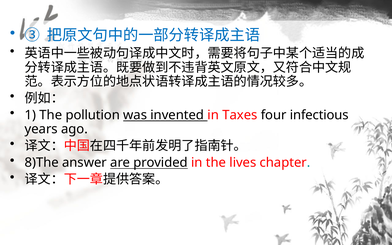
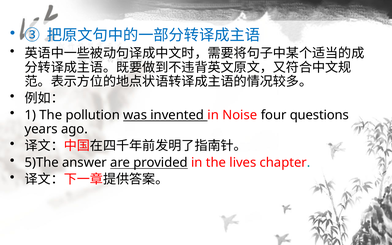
Taxes: Taxes -> Noise (240, 115)
infectious: infectious -> questions (319, 115)
8)The: 8)The -> 5)The (42, 163)
